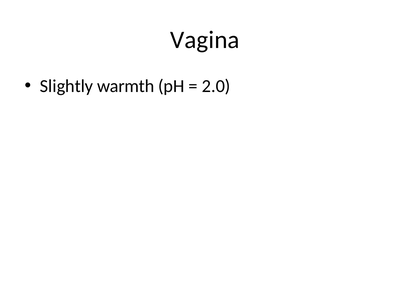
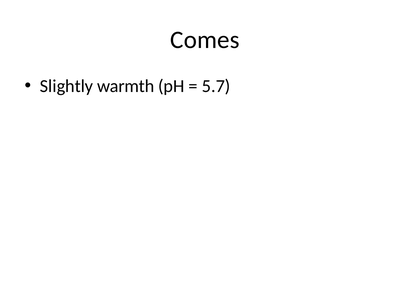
Vagina: Vagina -> Comes (205, 40)
2.0: 2.0 -> 5.7 (216, 86)
